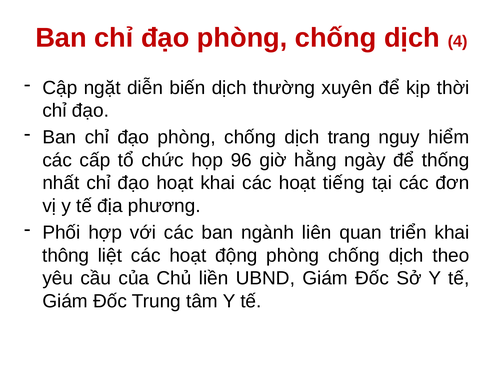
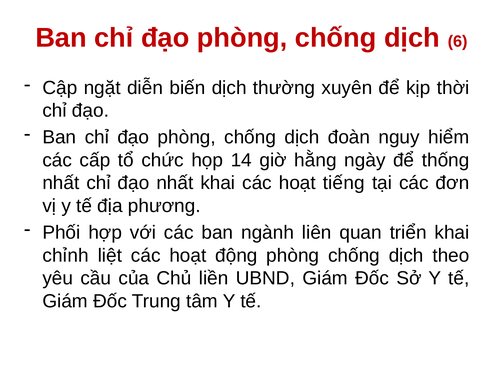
4: 4 -> 6 (458, 42)
trang: trang -> đoàn (349, 138)
96: 96 -> 14 (241, 160)
đạo hoạt: hoạt -> nhất (175, 183)
thông: thông -> chỉnh (66, 256)
